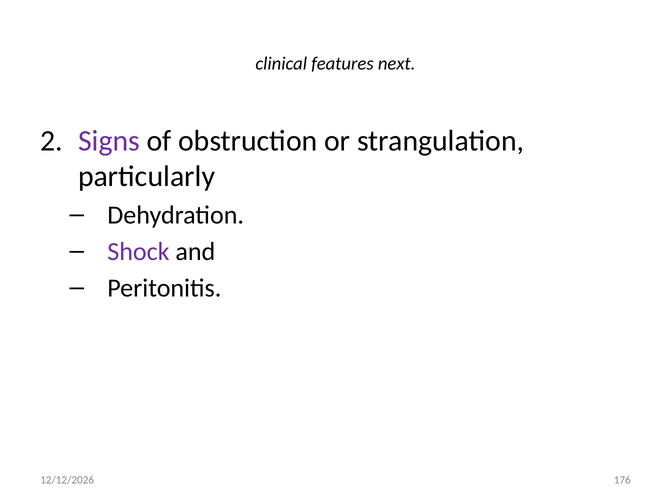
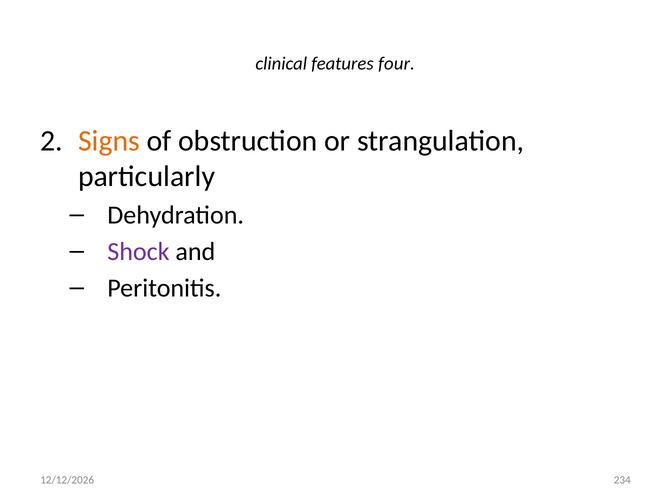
next: next -> four (397, 63)
Signs colour: purple -> orange (109, 141)
176: 176 -> 234 (622, 480)
